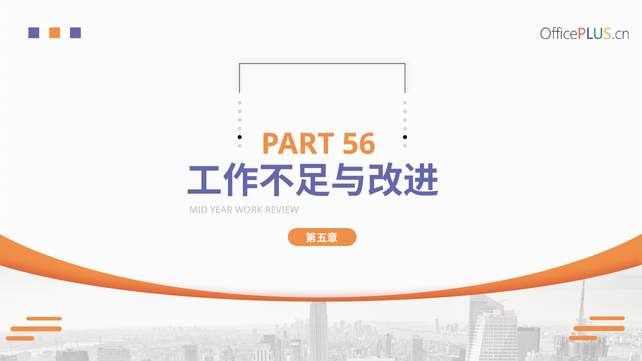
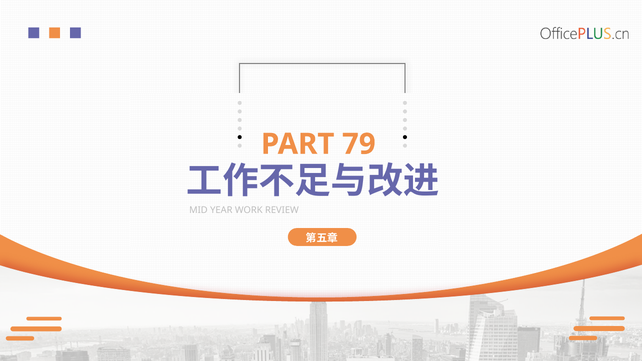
56: 56 -> 79 (359, 144)
